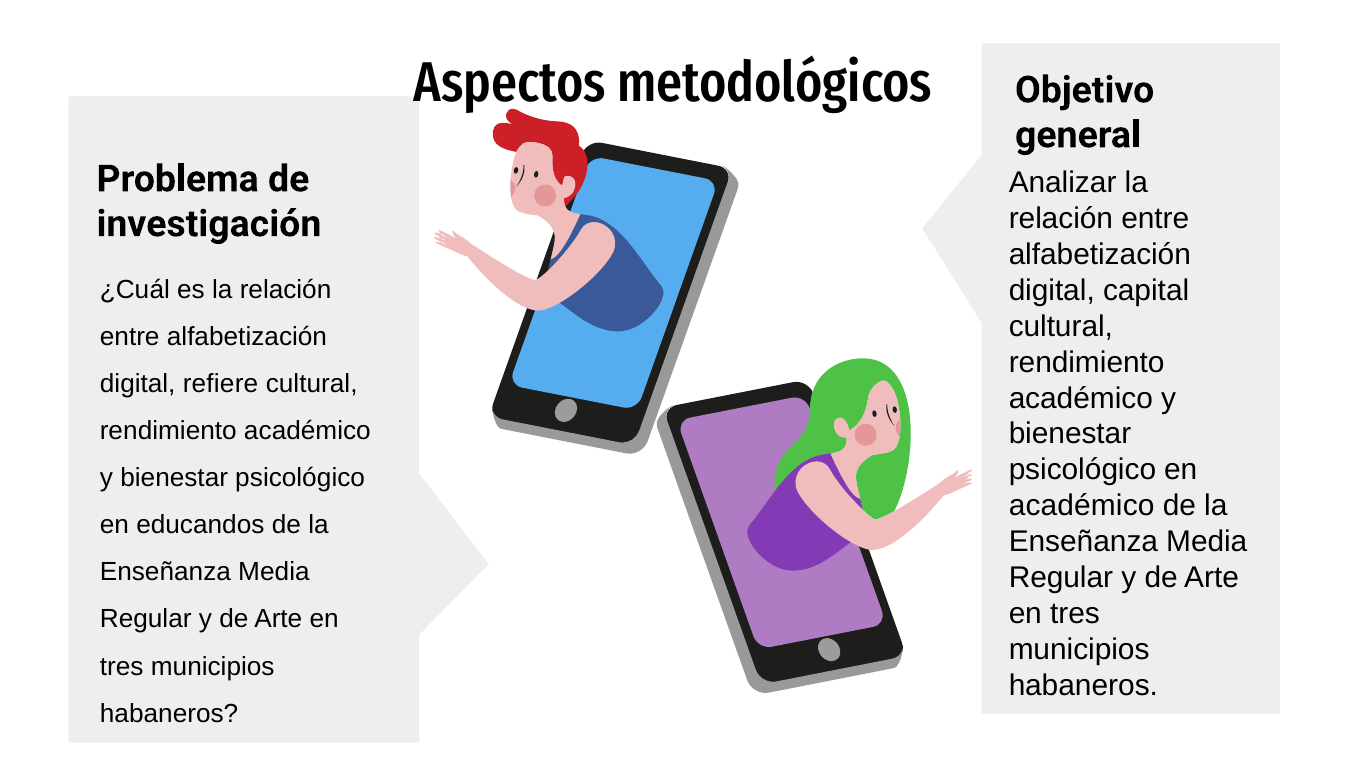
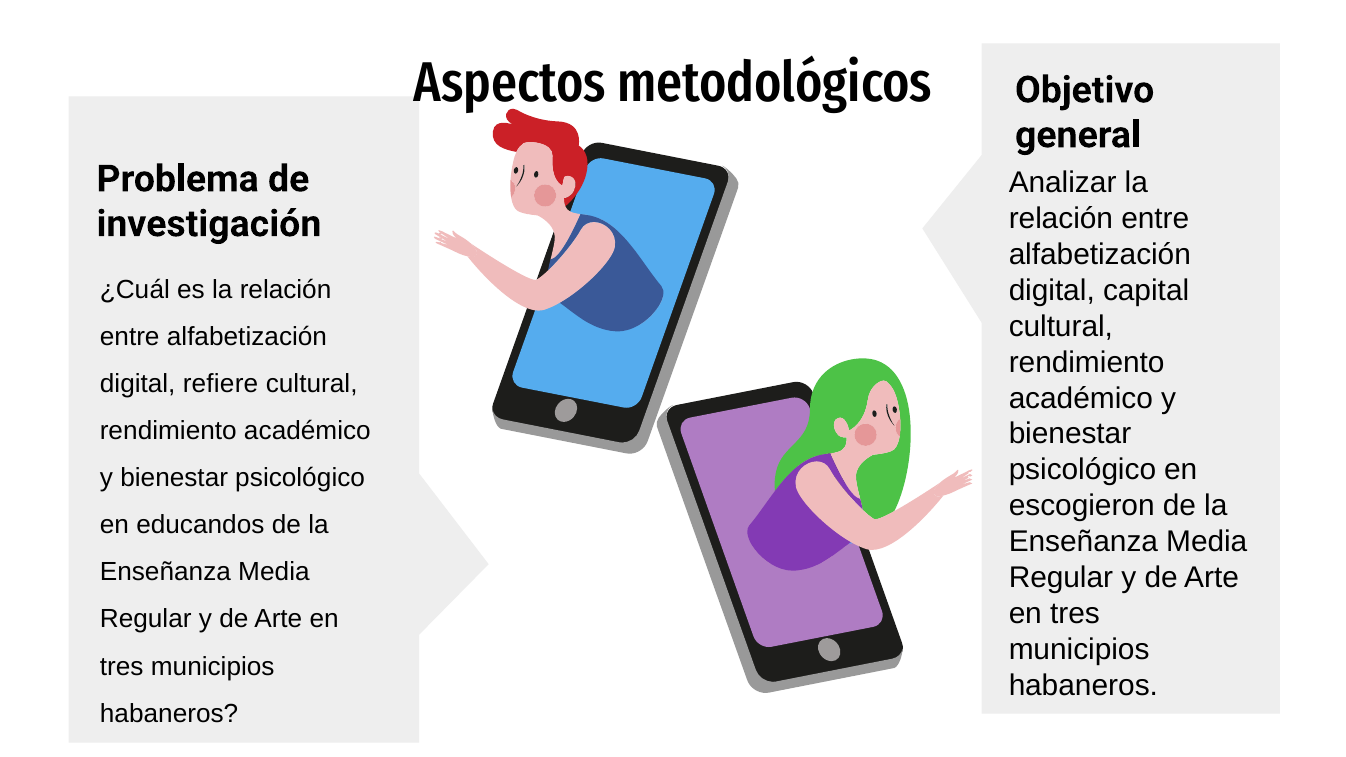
académico: académico -> escogieron (1082, 506)
